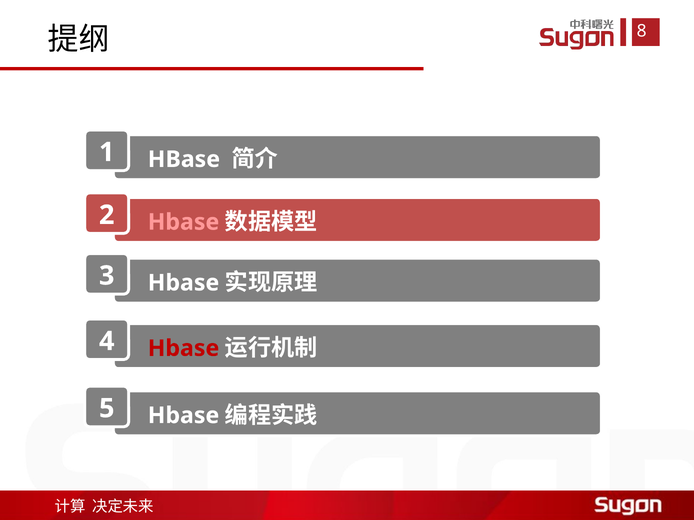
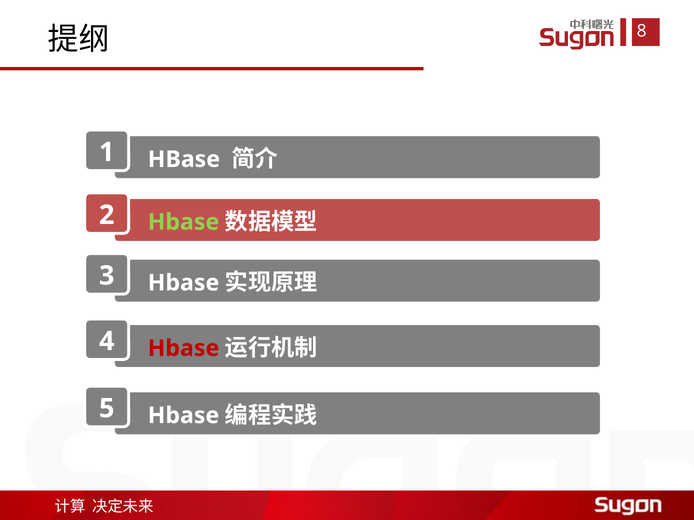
Hbase colour: pink -> light green (184, 222)
